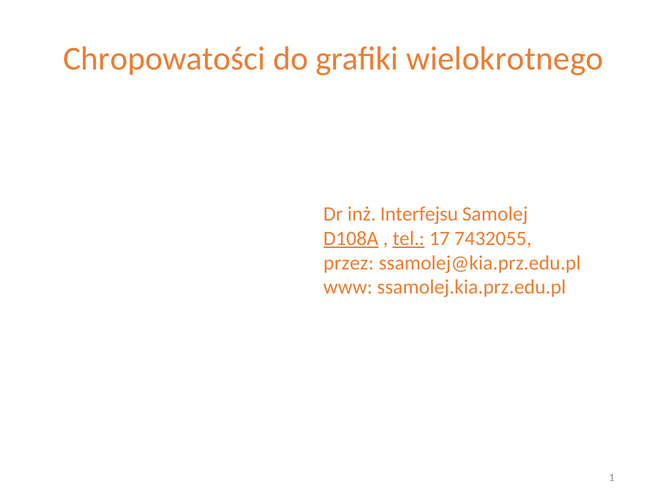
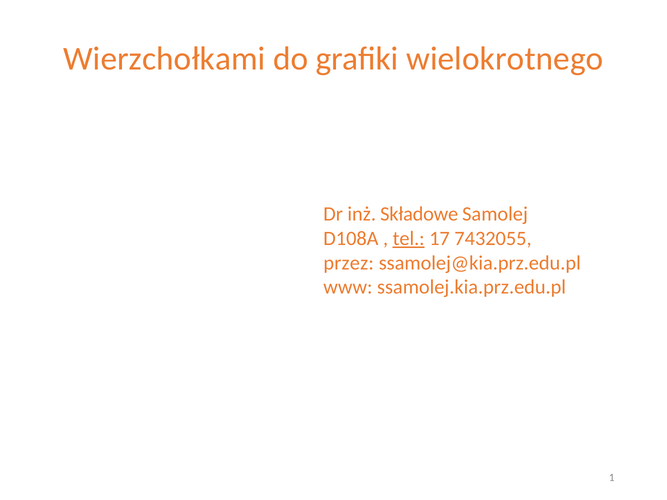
Chropowatości: Chropowatości -> Wierzchołkami (164, 59)
Interfejsu: Interfejsu -> Składowe (419, 214)
D108A underline: present -> none (351, 239)
